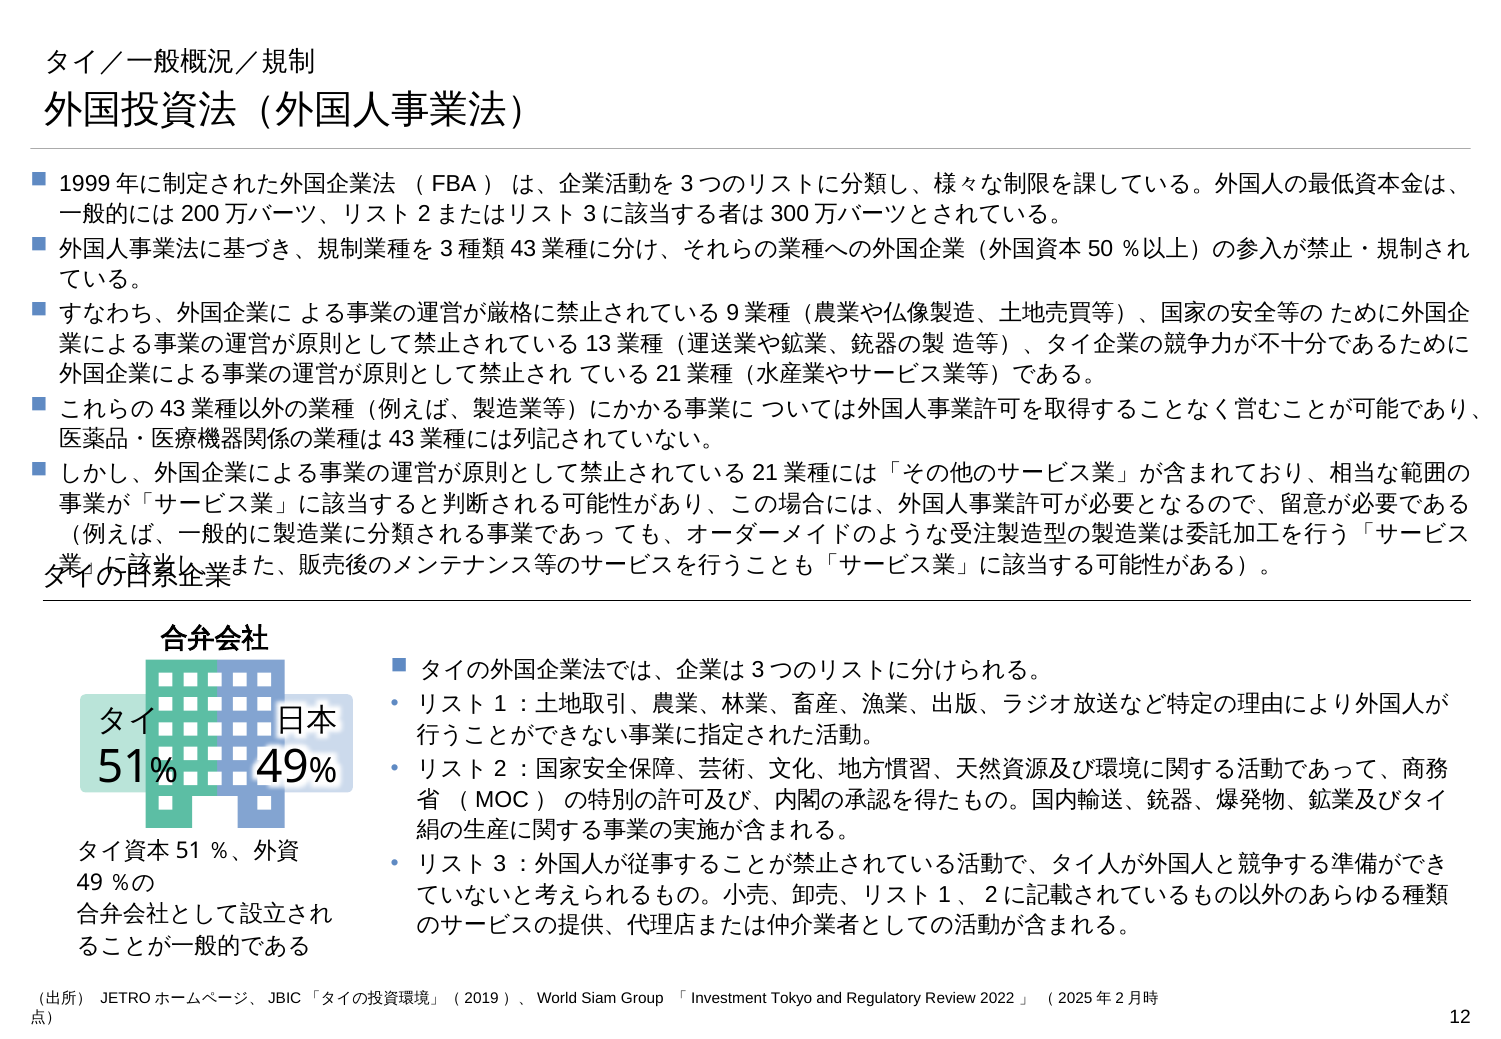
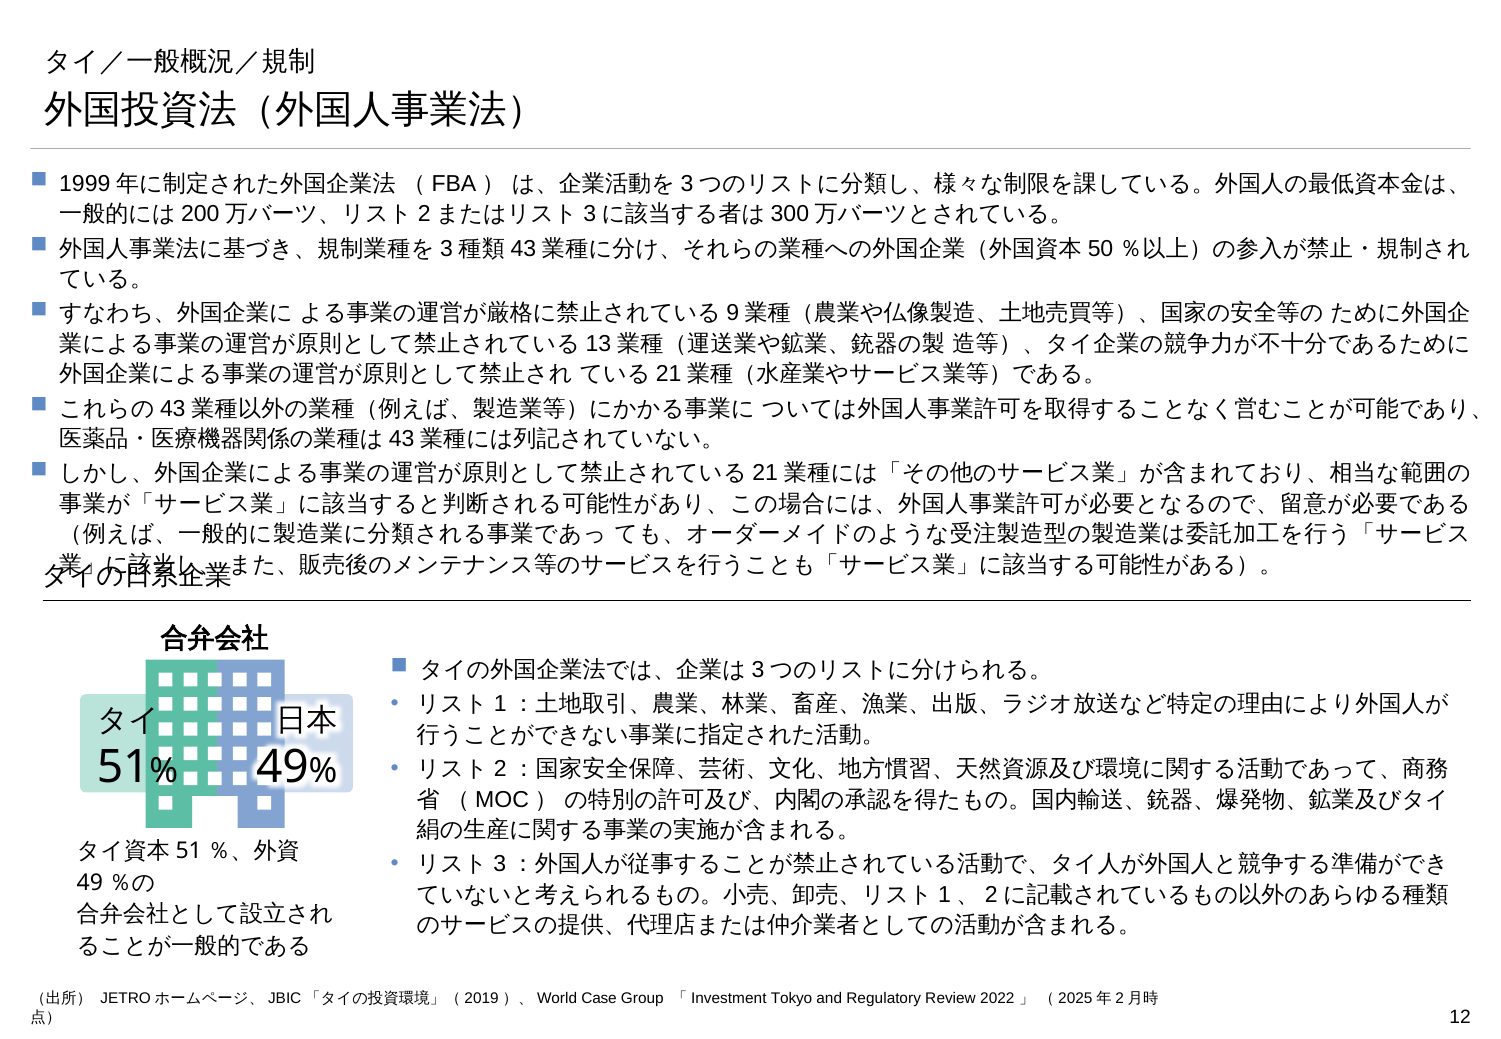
Siam: Siam -> Case (599, 999)
